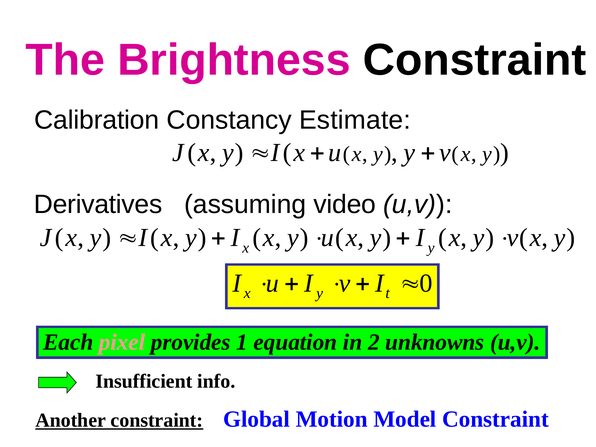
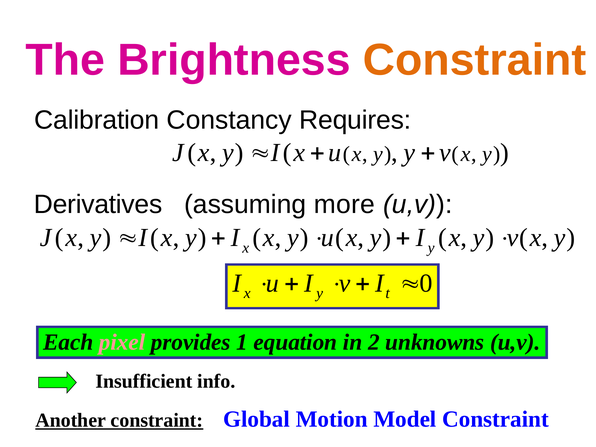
Constraint colour: black -> orange (475, 60)
Estimate: Estimate -> Requires (355, 120)
video: video -> more (344, 204)
